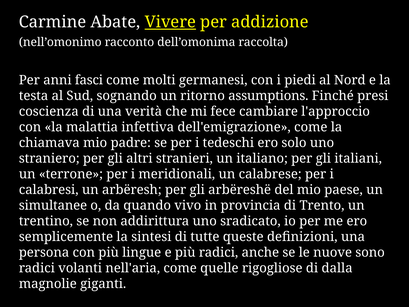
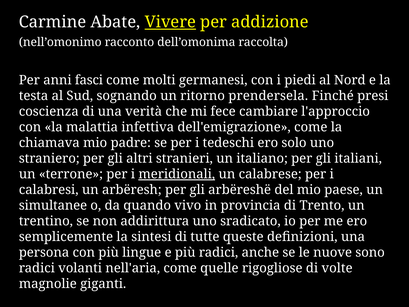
assumptions: assumptions -> prendersela (268, 96)
meridionali underline: none -> present (177, 174)
dalla: dalla -> volte (337, 268)
